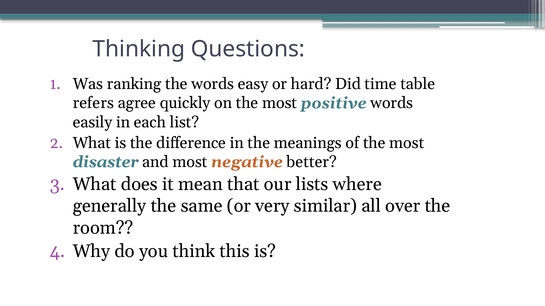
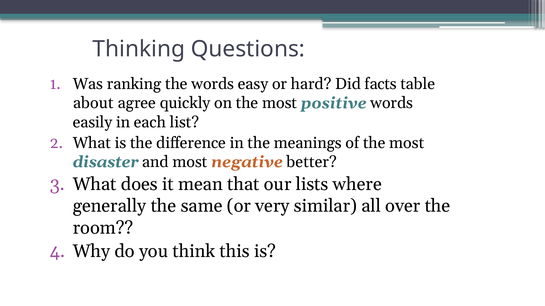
time: time -> facts (381, 84)
refers: refers -> about (93, 103)
